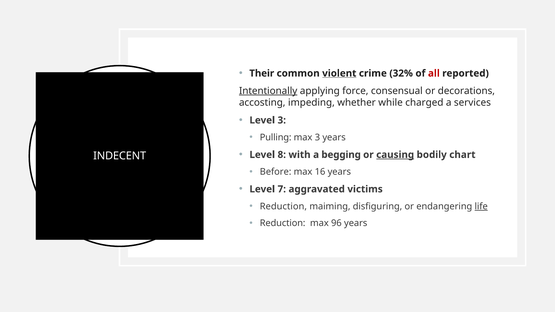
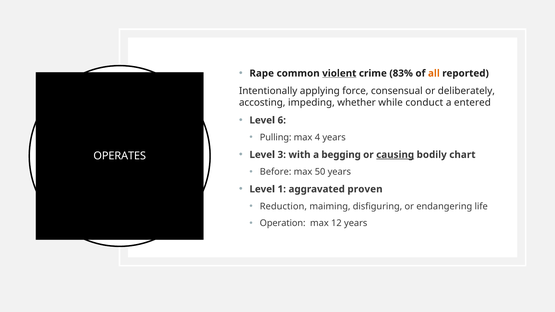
Their: Their -> Rape (262, 73)
32%: 32% -> 83% (401, 73)
all colour: red -> orange (434, 73)
Intentionally underline: present -> none (268, 91)
decorations: decorations -> deliberately (466, 91)
charged: charged -> conduct (424, 103)
services: services -> entered (472, 103)
Level 3: 3 -> 6 (282, 120)
max 3: 3 -> 4 (317, 138)
8: 8 -> 3 (282, 155)
INDECENT: INDECENT -> OPERATES (120, 156)
16: 16 -> 50 (320, 172)
7: 7 -> 1 (282, 189)
victims: victims -> proven (365, 189)
life underline: present -> none (481, 206)
Reduction: Reduction -> Operation (283, 223)
96: 96 -> 12 (336, 223)
